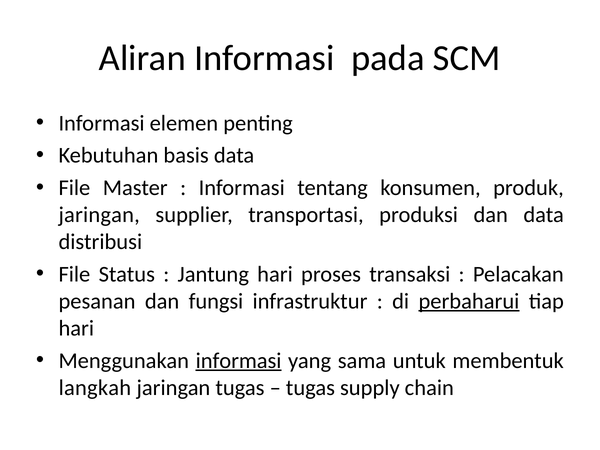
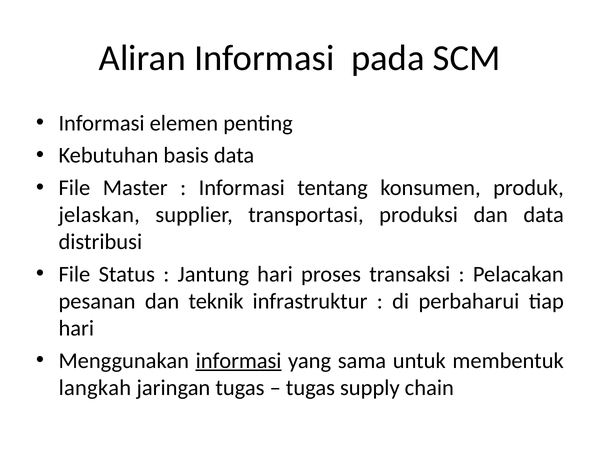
jaringan: jaringan -> jelaskan (99, 215)
fungsi: fungsi -> teknik (216, 301)
perbaharui underline: present -> none (469, 301)
